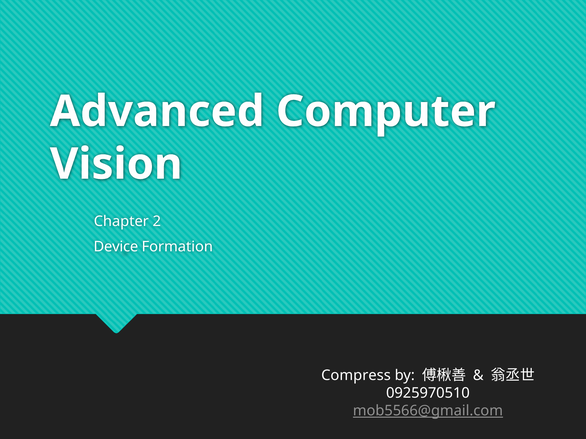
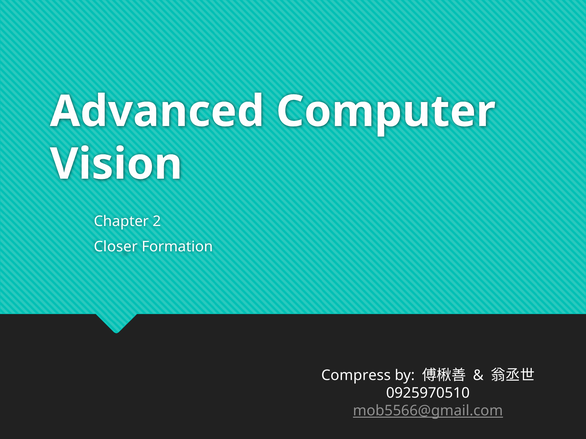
Device: Device -> Closer (116, 247)
